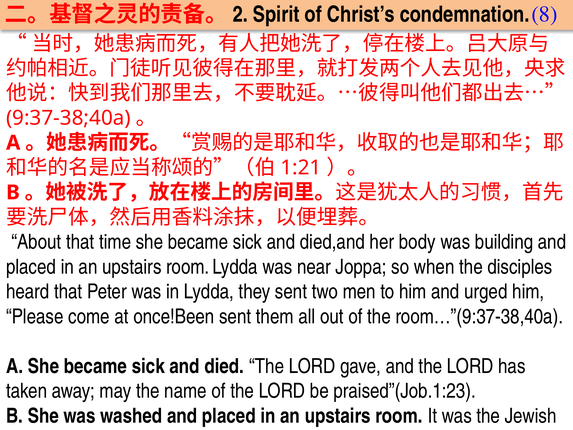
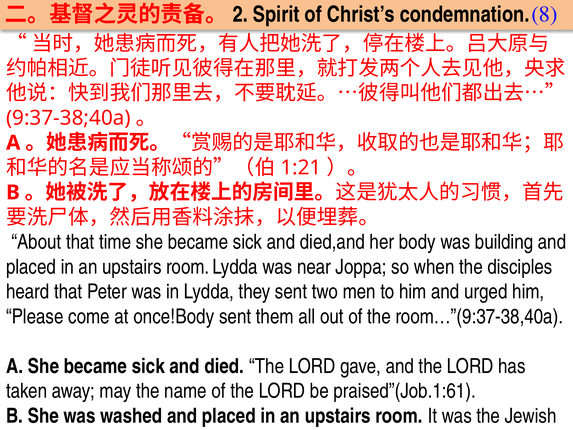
once!Been: once!Been -> once!Body (174, 316)
praised”(Job.1:23: praised”(Job.1:23 -> praised”(Job.1:61 (405, 391)
